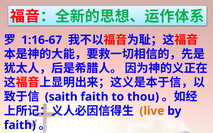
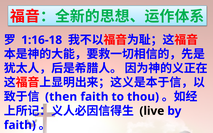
1:16-67: 1:16-67 -> 1:16-18 (42, 40)
saith: saith -> then (61, 97)
live colour: orange -> black (152, 111)
